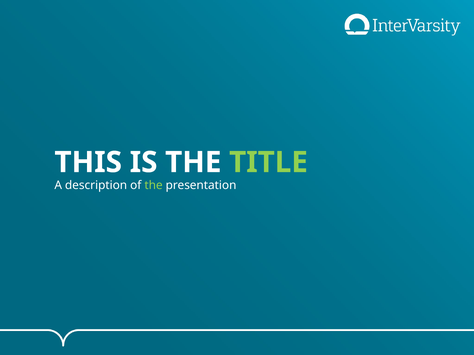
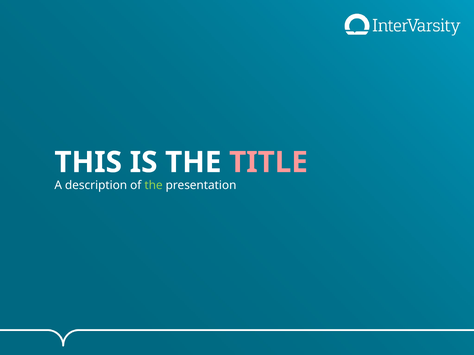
TITLE colour: light green -> pink (268, 163)
